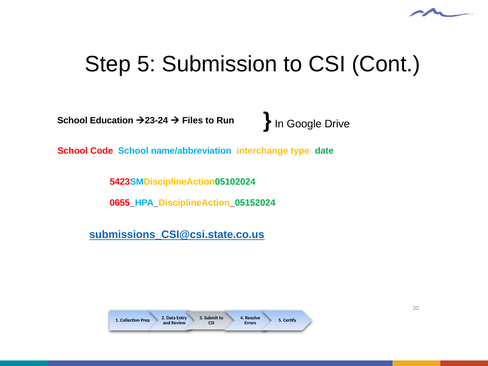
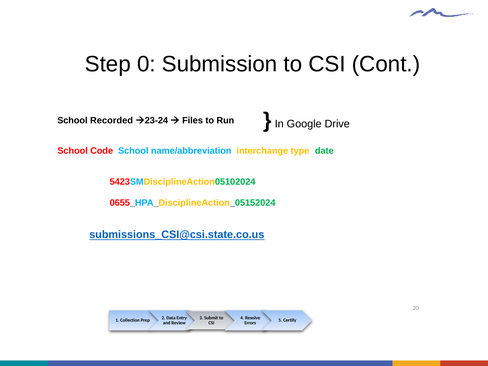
Step 5: 5 -> 0 (146, 64)
Education: Education -> Recorded (112, 120)
